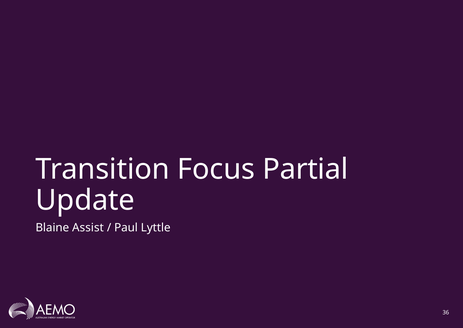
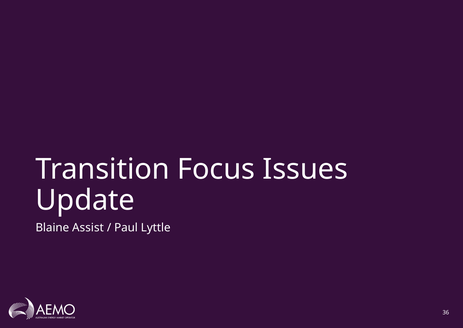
Partial: Partial -> Issues (305, 169)
